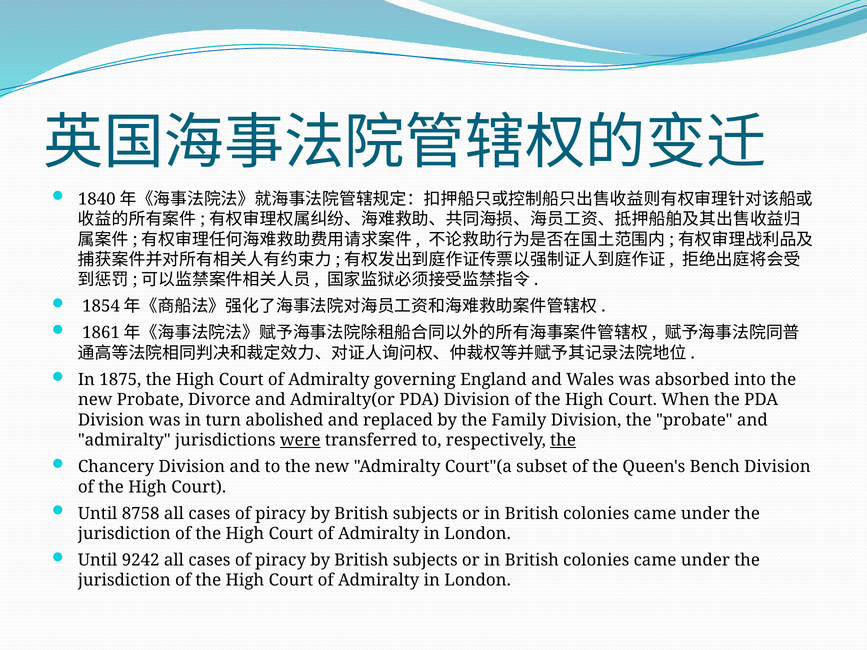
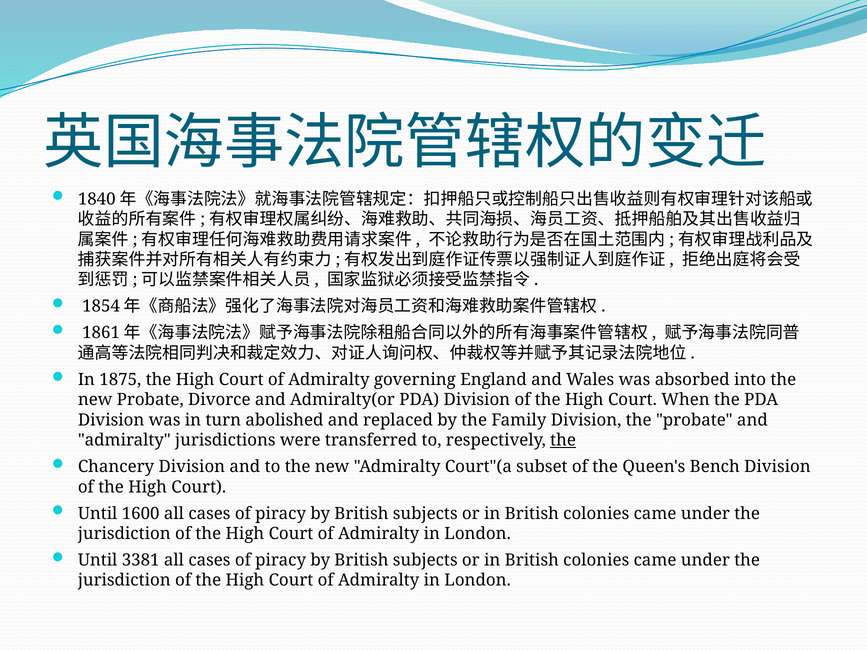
were underline: present -> none (300, 440)
8758: 8758 -> 1600 (141, 514)
9242: 9242 -> 3381 (141, 560)
